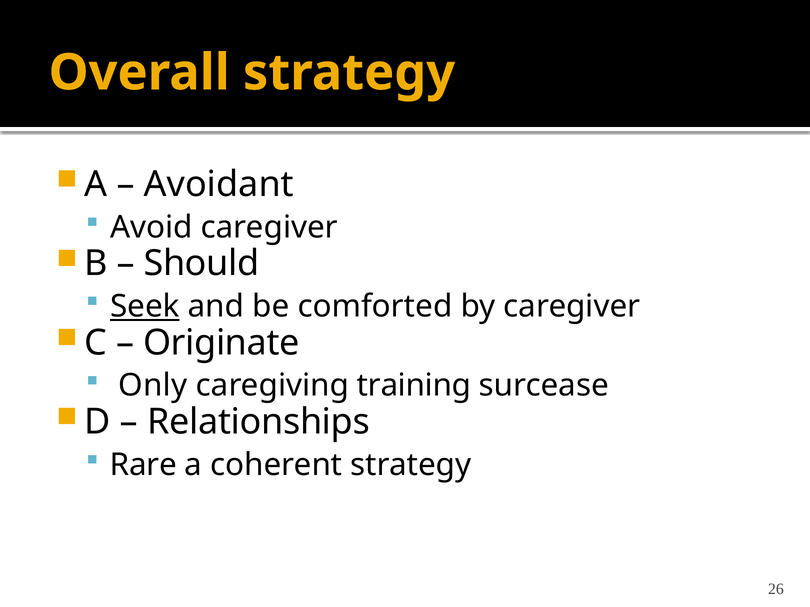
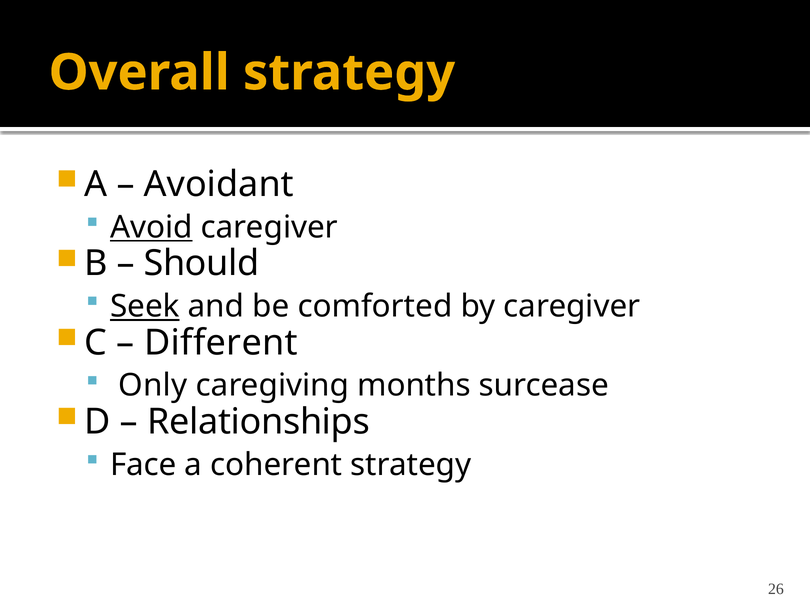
Avoid underline: none -> present (151, 227)
Originate: Originate -> Different (221, 343)
training: training -> months (414, 386)
Rare: Rare -> Face (143, 465)
